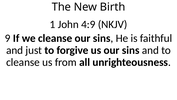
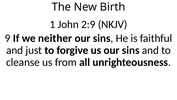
4:9: 4:9 -> 2:9 (88, 24)
we cleanse: cleanse -> neither (55, 38)
